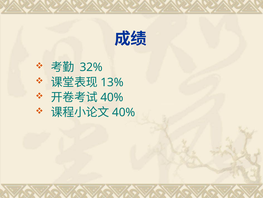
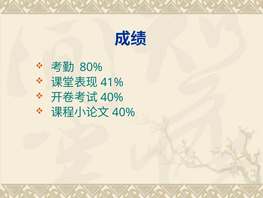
32%: 32% -> 80% (91, 67)
13%: 13% -> 41% (112, 82)
